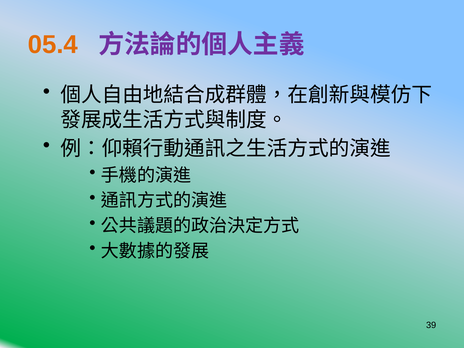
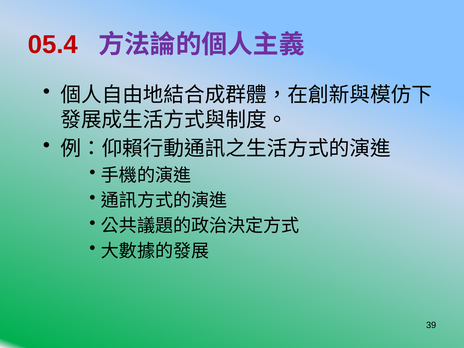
05.4 colour: orange -> red (53, 45)
